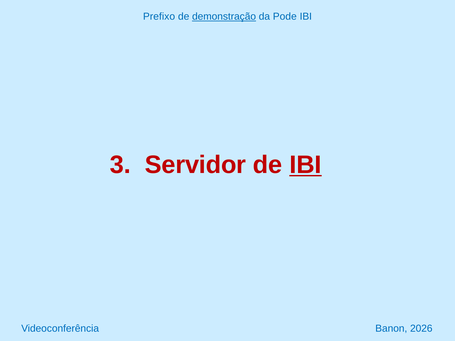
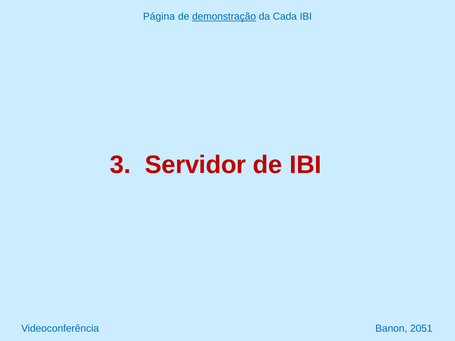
Prefixo: Prefixo -> Página (159, 17)
Pode: Pode -> Cada (285, 17)
IBI underline: present -> none (305, 165)
2026: 2026 -> 2051 (421, 329)
